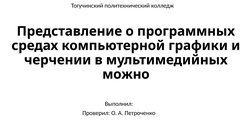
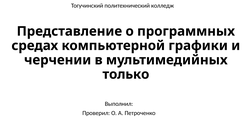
можно: можно -> только (126, 74)
